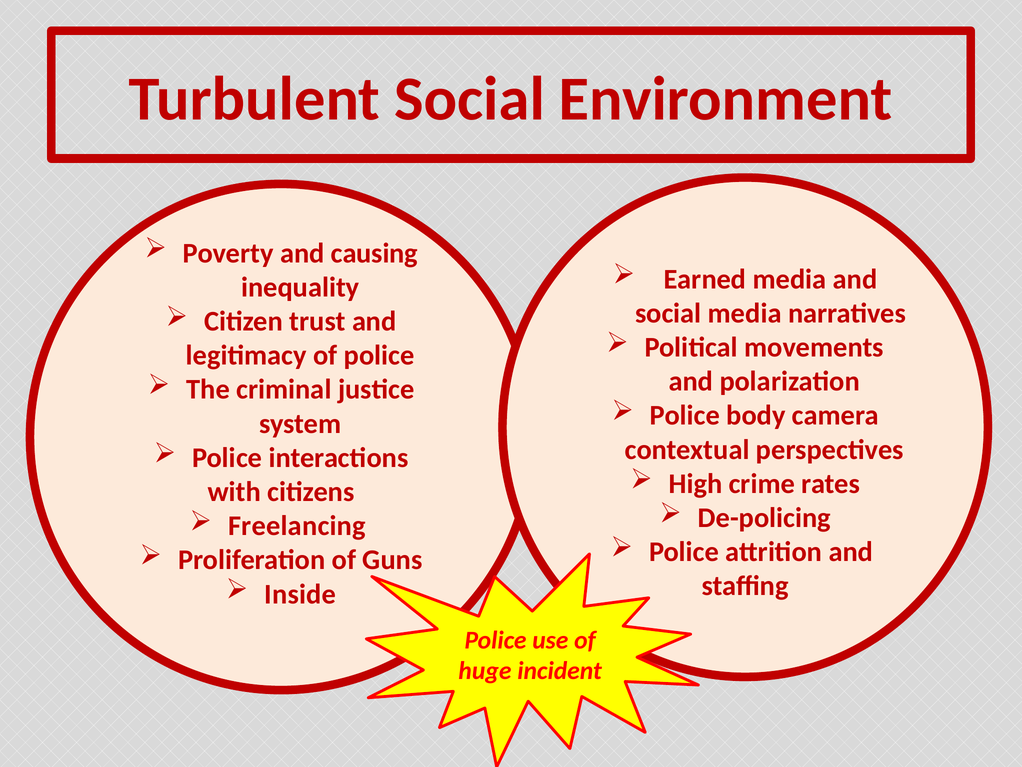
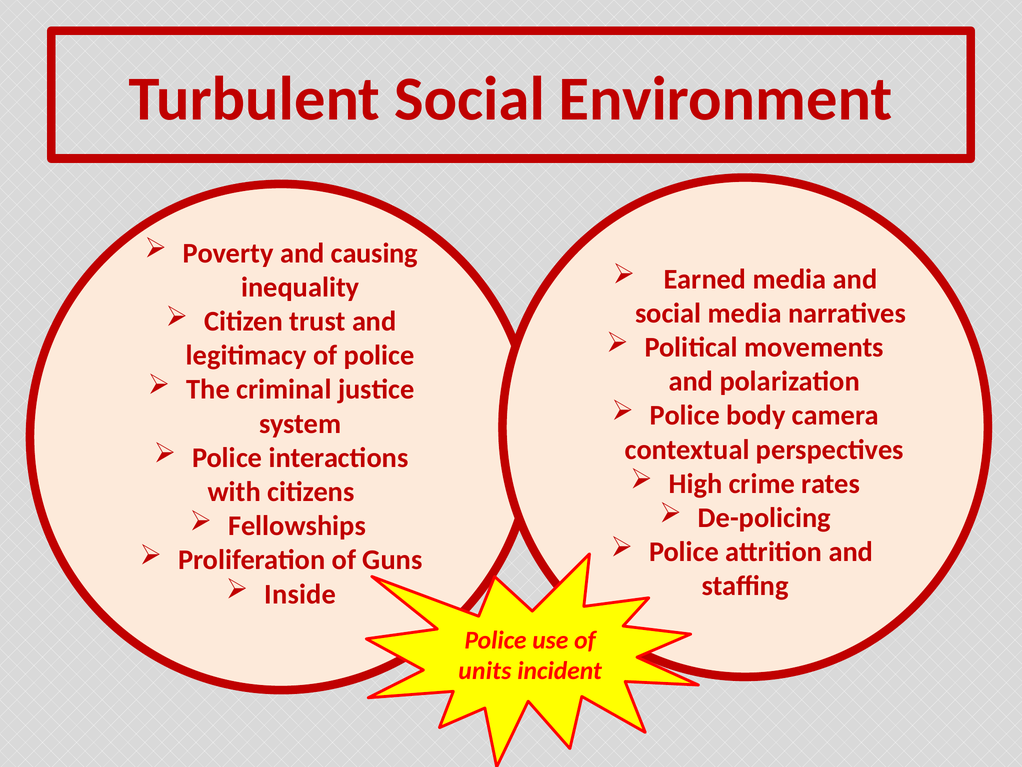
Freelancing: Freelancing -> Fellowships (297, 526)
huge: huge -> units (485, 670)
